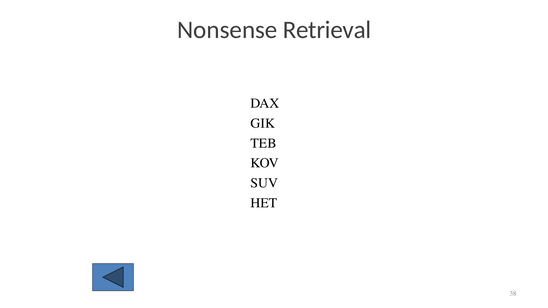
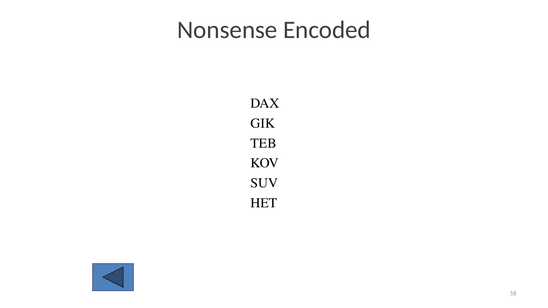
Retrieval: Retrieval -> Encoded (327, 30)
